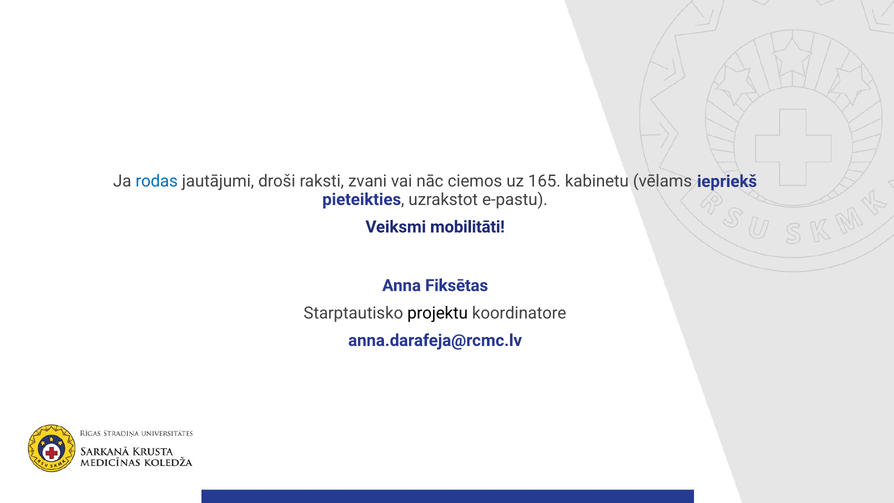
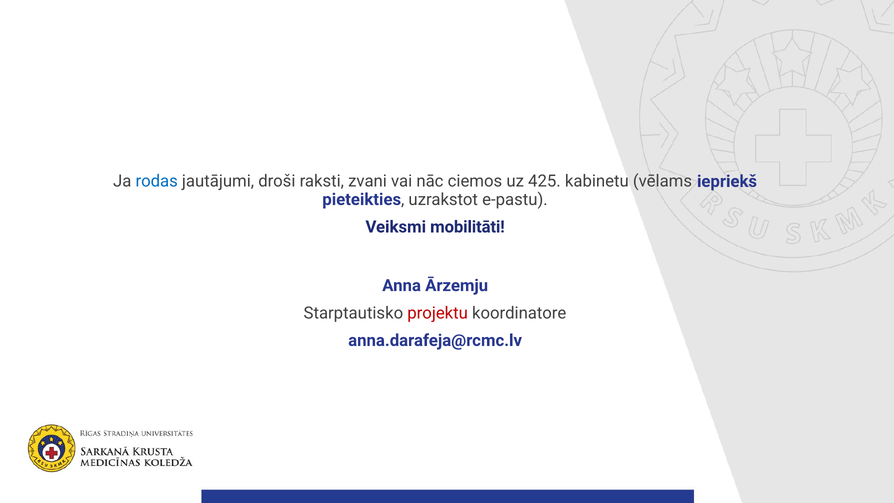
165: 165 -> 425 (544, 181)
Fiksētas: Fiksētas -> Ārzemju (457, 285)
projektu colour: black -> red (438, 313)
